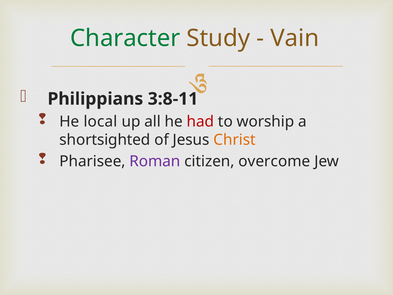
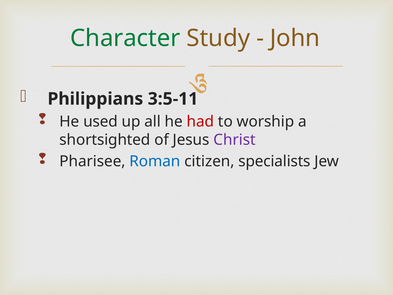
Vain: Vain -> John (295, 38)
3:8-11: 3:8-11 -> 3:5-11 (173, 99)
local: local -> used (101, 121)
Christ colour: orange -> purple (235, 140)
Roman colour: purple -> blue (155, 161)
overcome: overcome -> specialists (274, 161)
